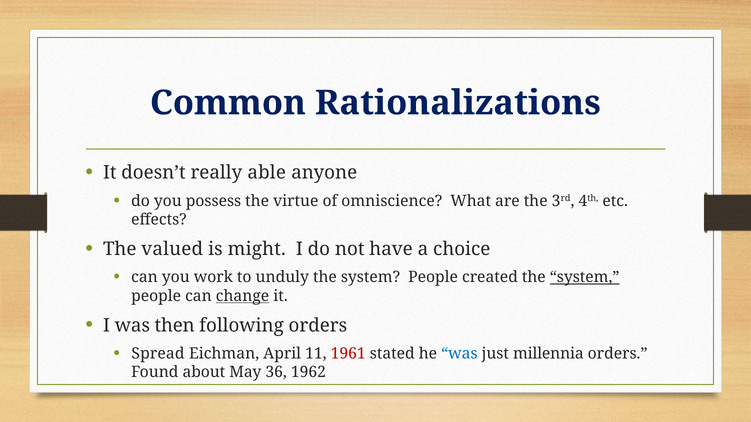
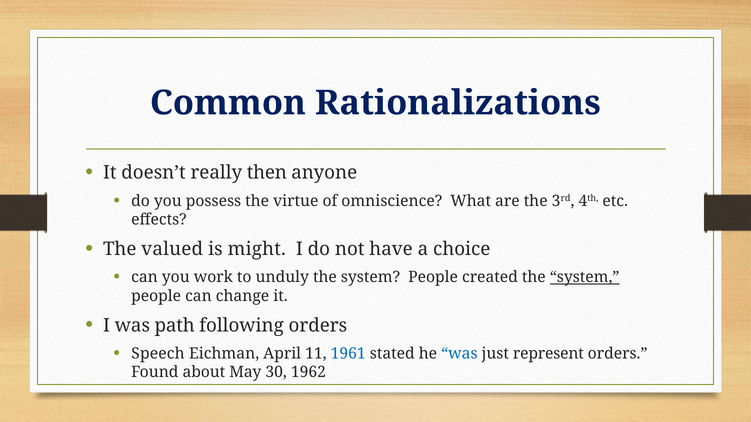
able: able -> then (267, 173)
change underline: present -> none (243, 296)
then: then -> path (175, 326)
Spread: Spread -> Speech (158, 354)
1961 colour: red -> blue (348, 354)
millennia: millennia -> represent (548, 354)
36: 36 -> 30 (276, 373)
